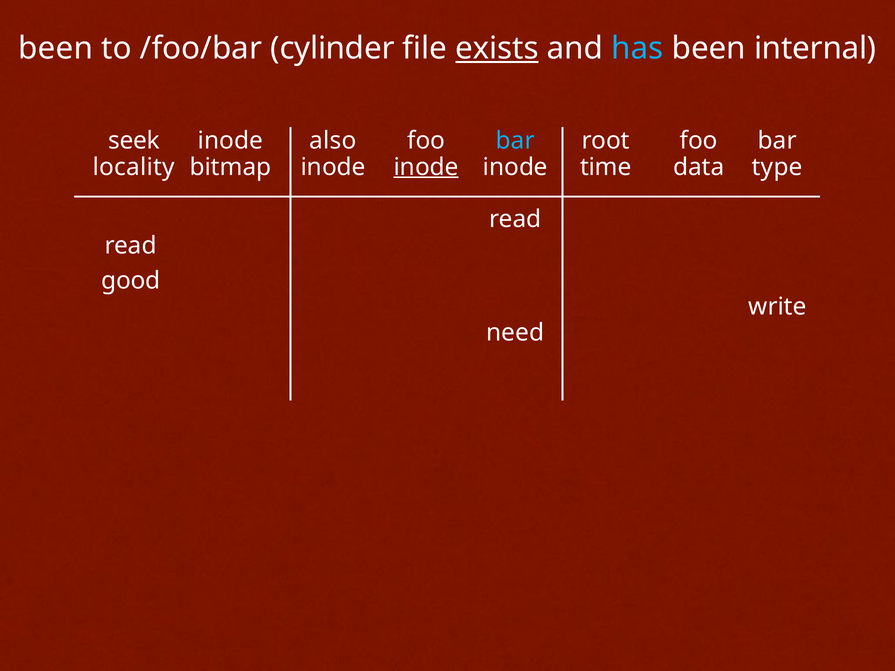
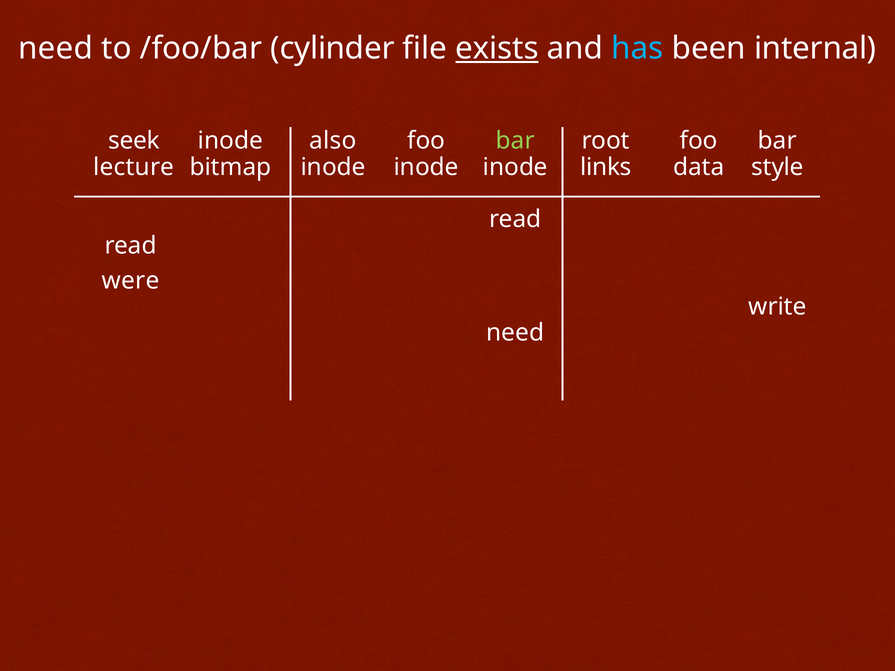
been: been -> need (56, 48)
bar colour: light blue -> light green (515, 141)
locality: locality -> lecture (134, 167)
inode underline: present -> none (426, 167)
time: time -> links (606, 167)
type: type -> style (778, 167)
good: good -> were (131, 281)
